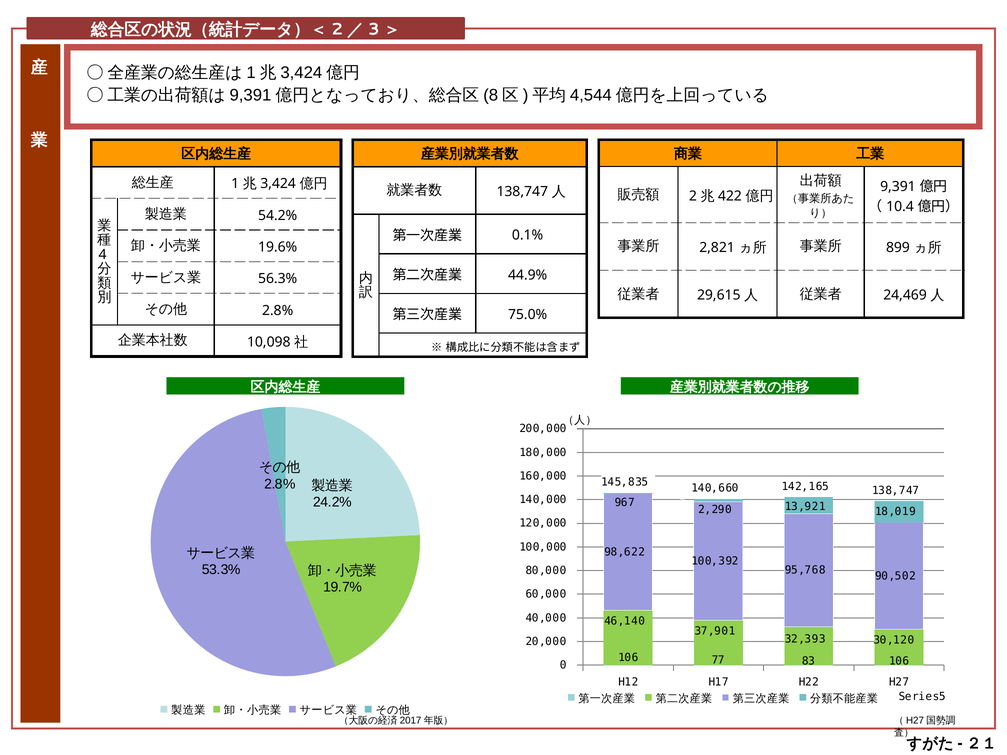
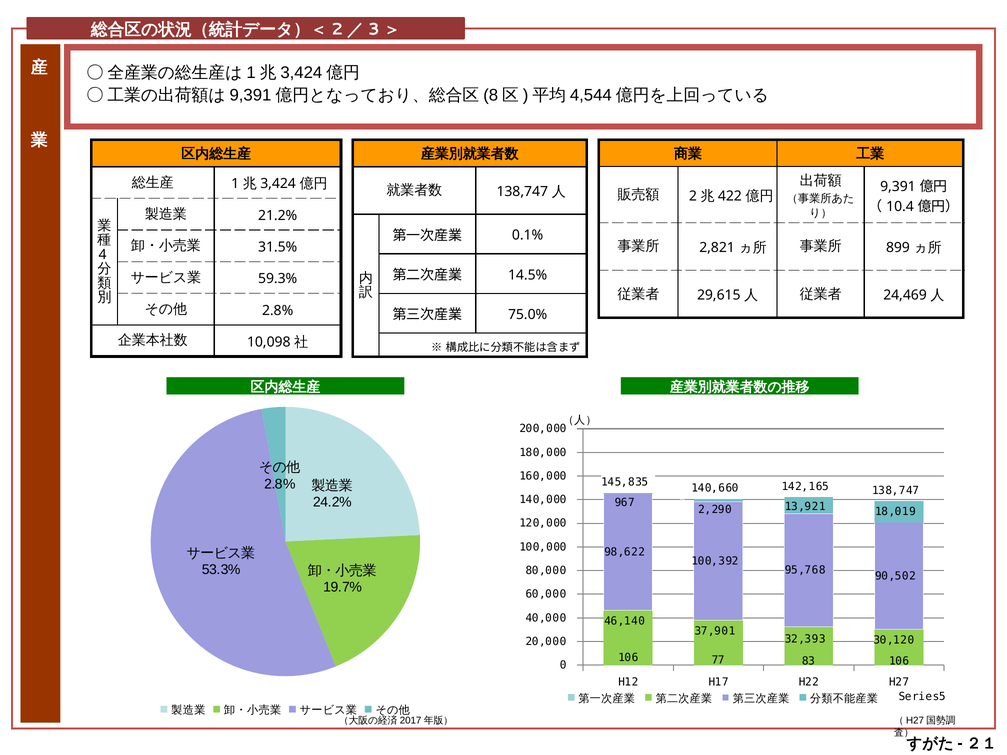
54.2%: 54.2% -> 21.2% (278, 216)
19.6%: 19.6% -> 31.5% (278, 247)
44.9%: 44.9% -> 14.5% (528, 275)
56.3%: 56.3% -> 59.3% (278, 279)
